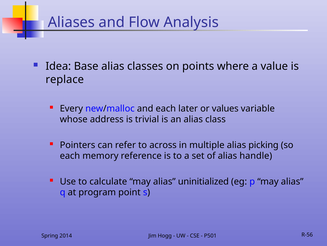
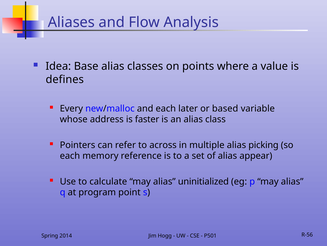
replace: replace -> defines (65, 79)
values: values -> based (225, 108)
trivial: trivial -> faster (147, 119)
handle: handle -> appear (256, 155)
